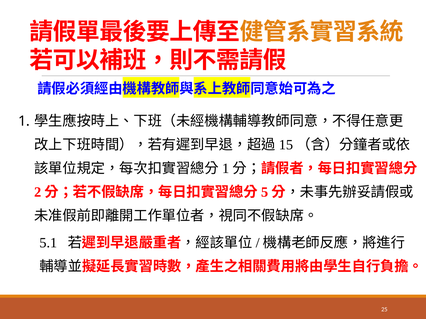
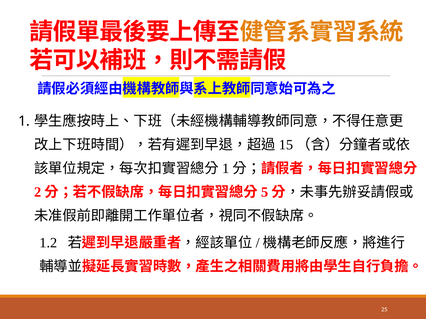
5.1: 5.1 -> 1.2 (48, 243)
